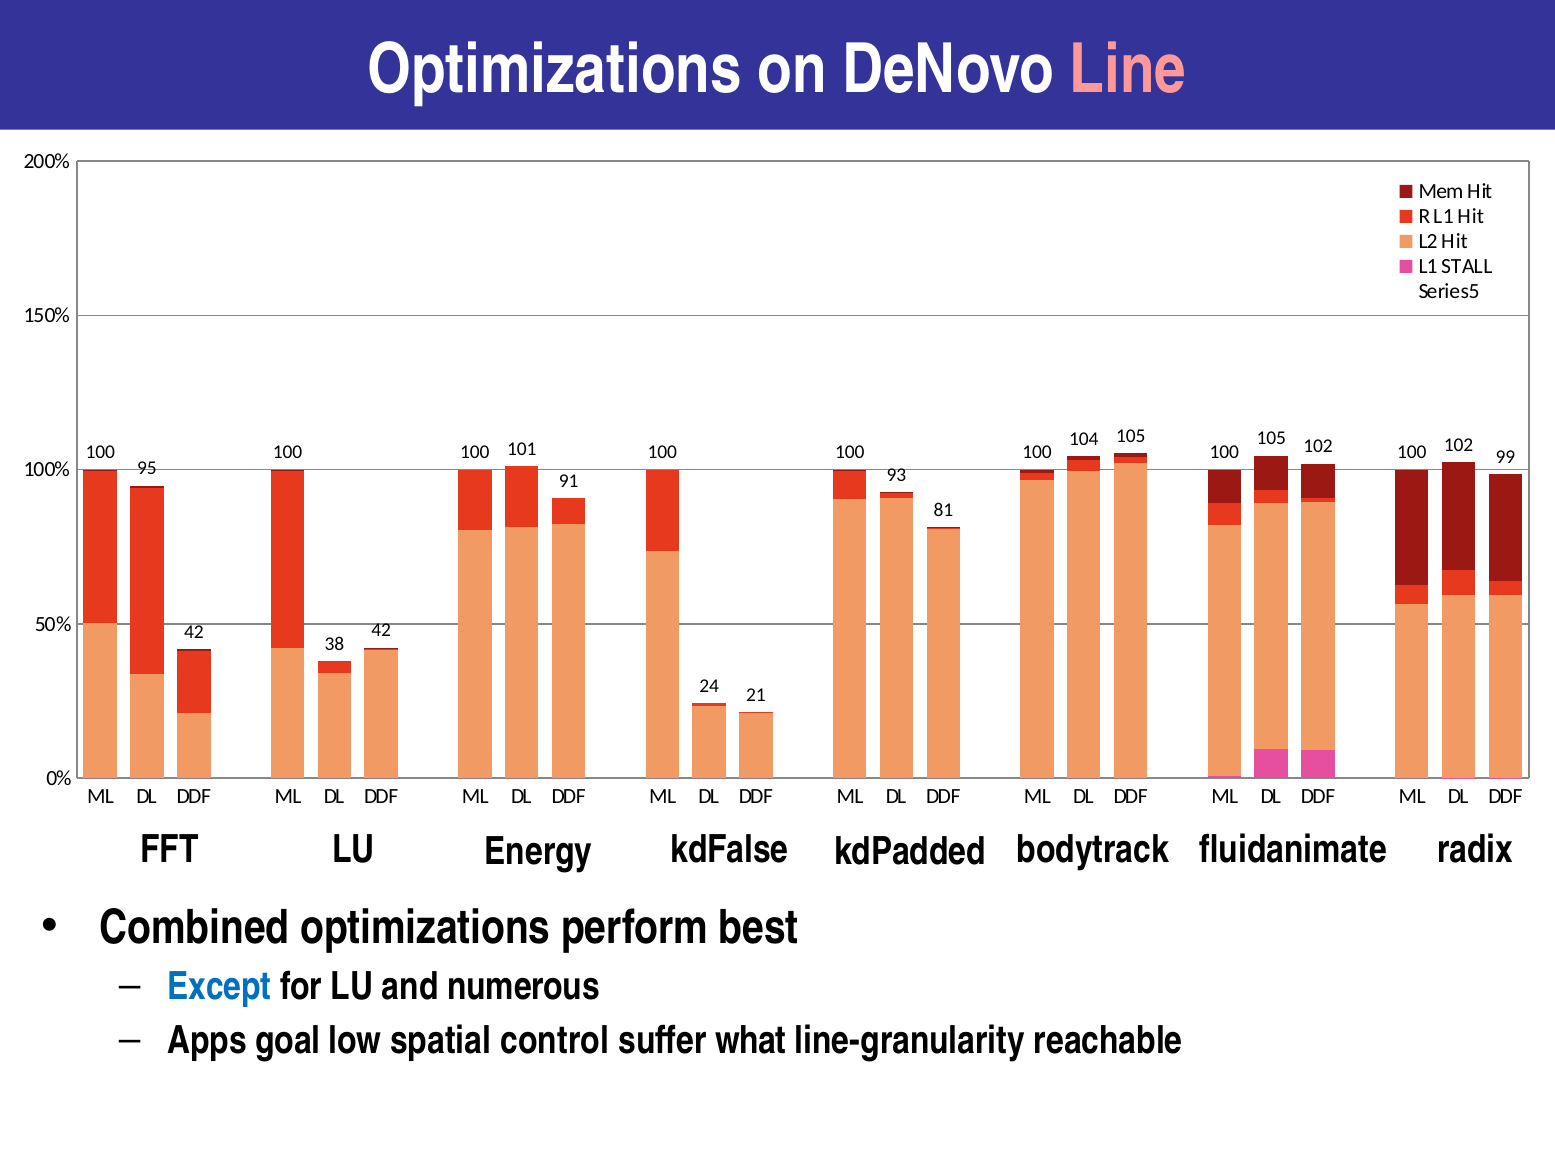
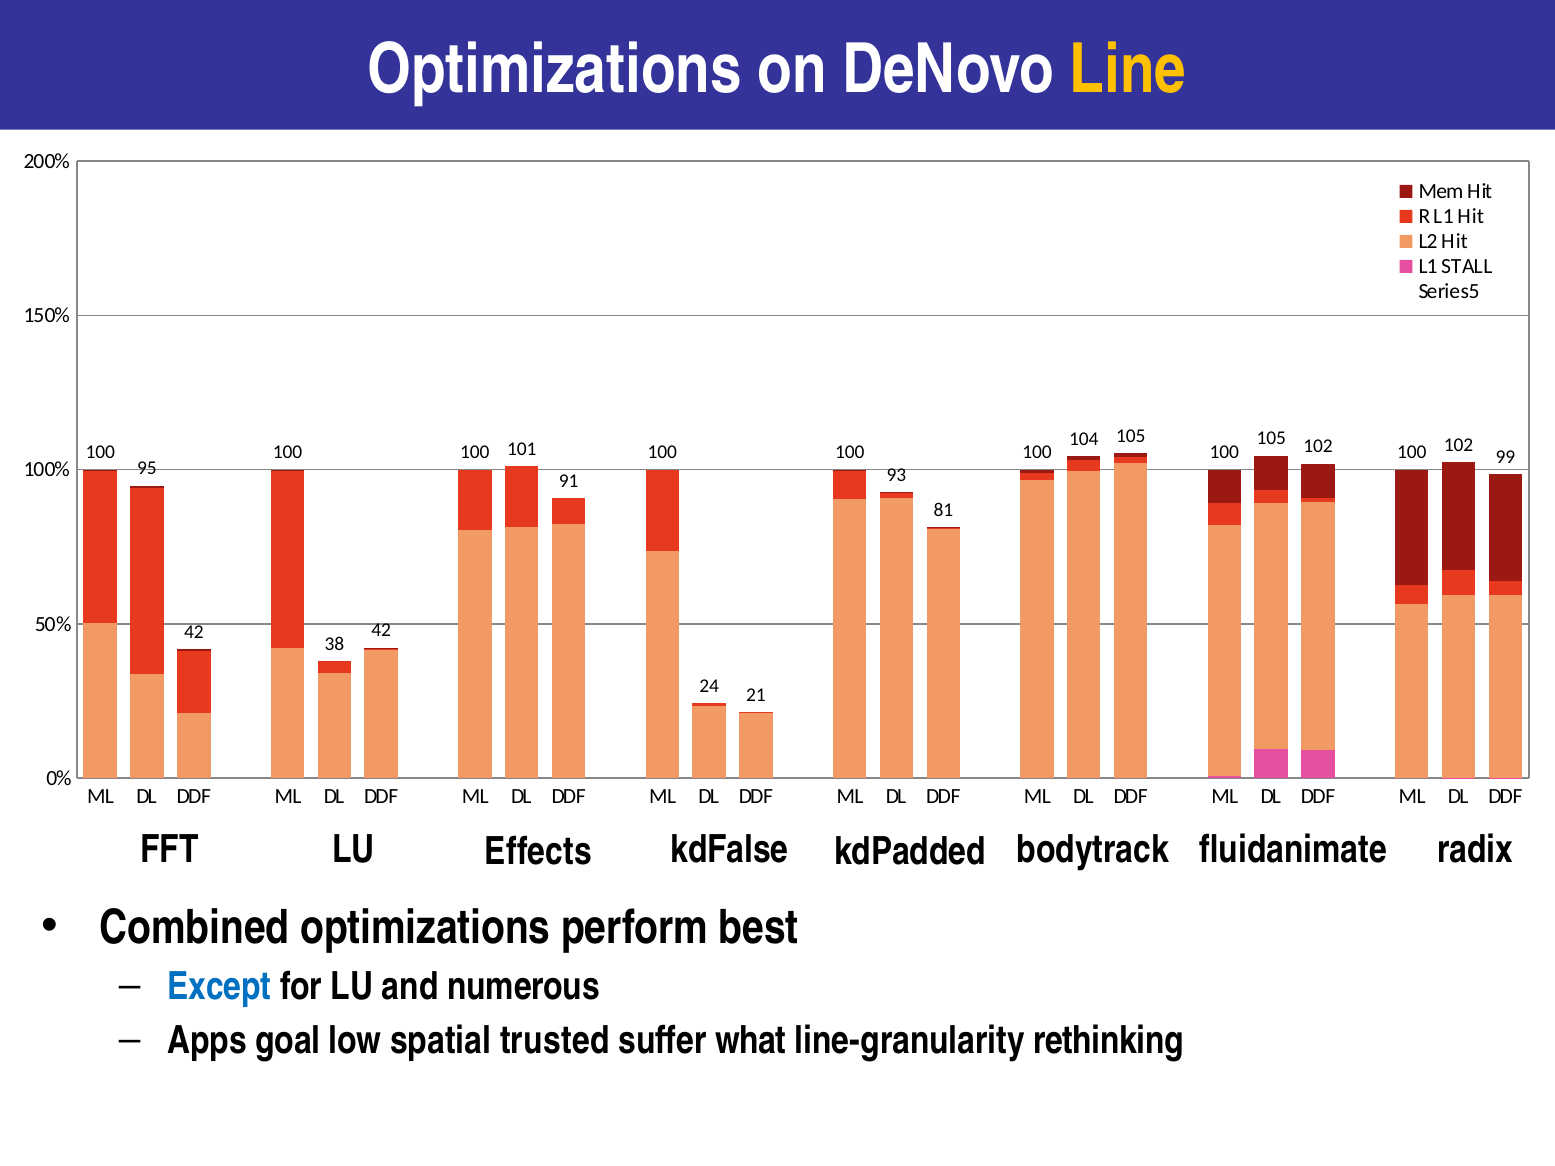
Line colour: pink -> yellow (1128, 70)
Energy: Energy -> Effects (539, 852)
control: control -> trusted (555, 1041)
reachable: reachable -> rethinking (1108, 1041)
